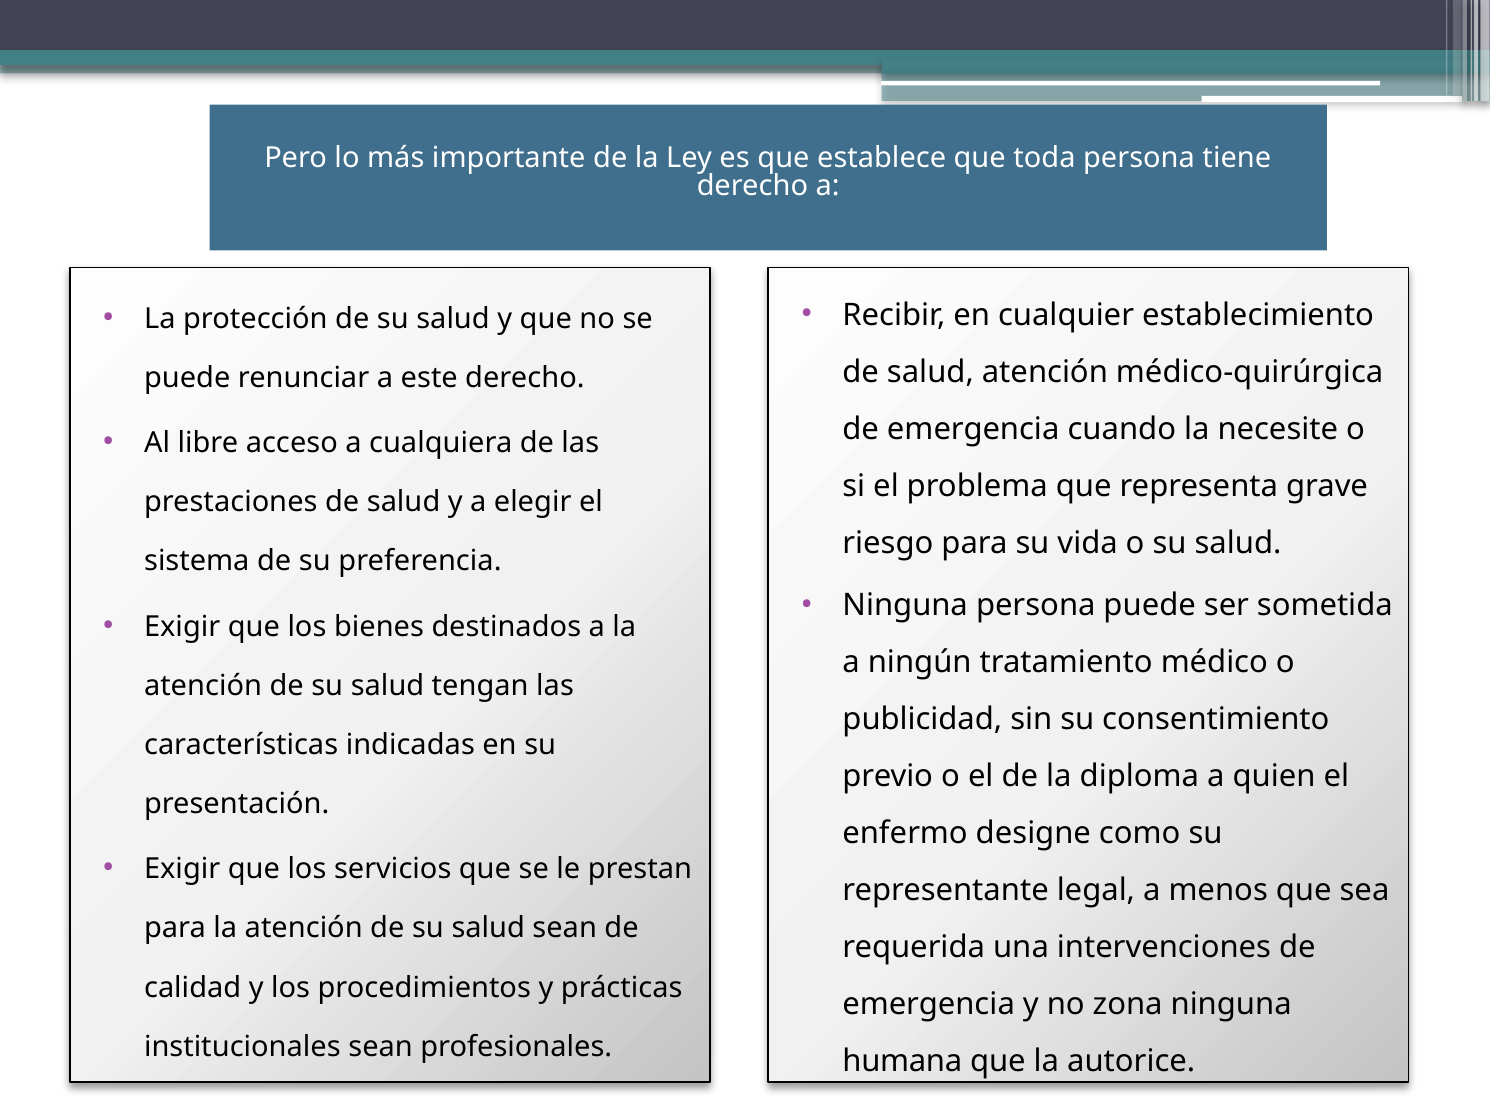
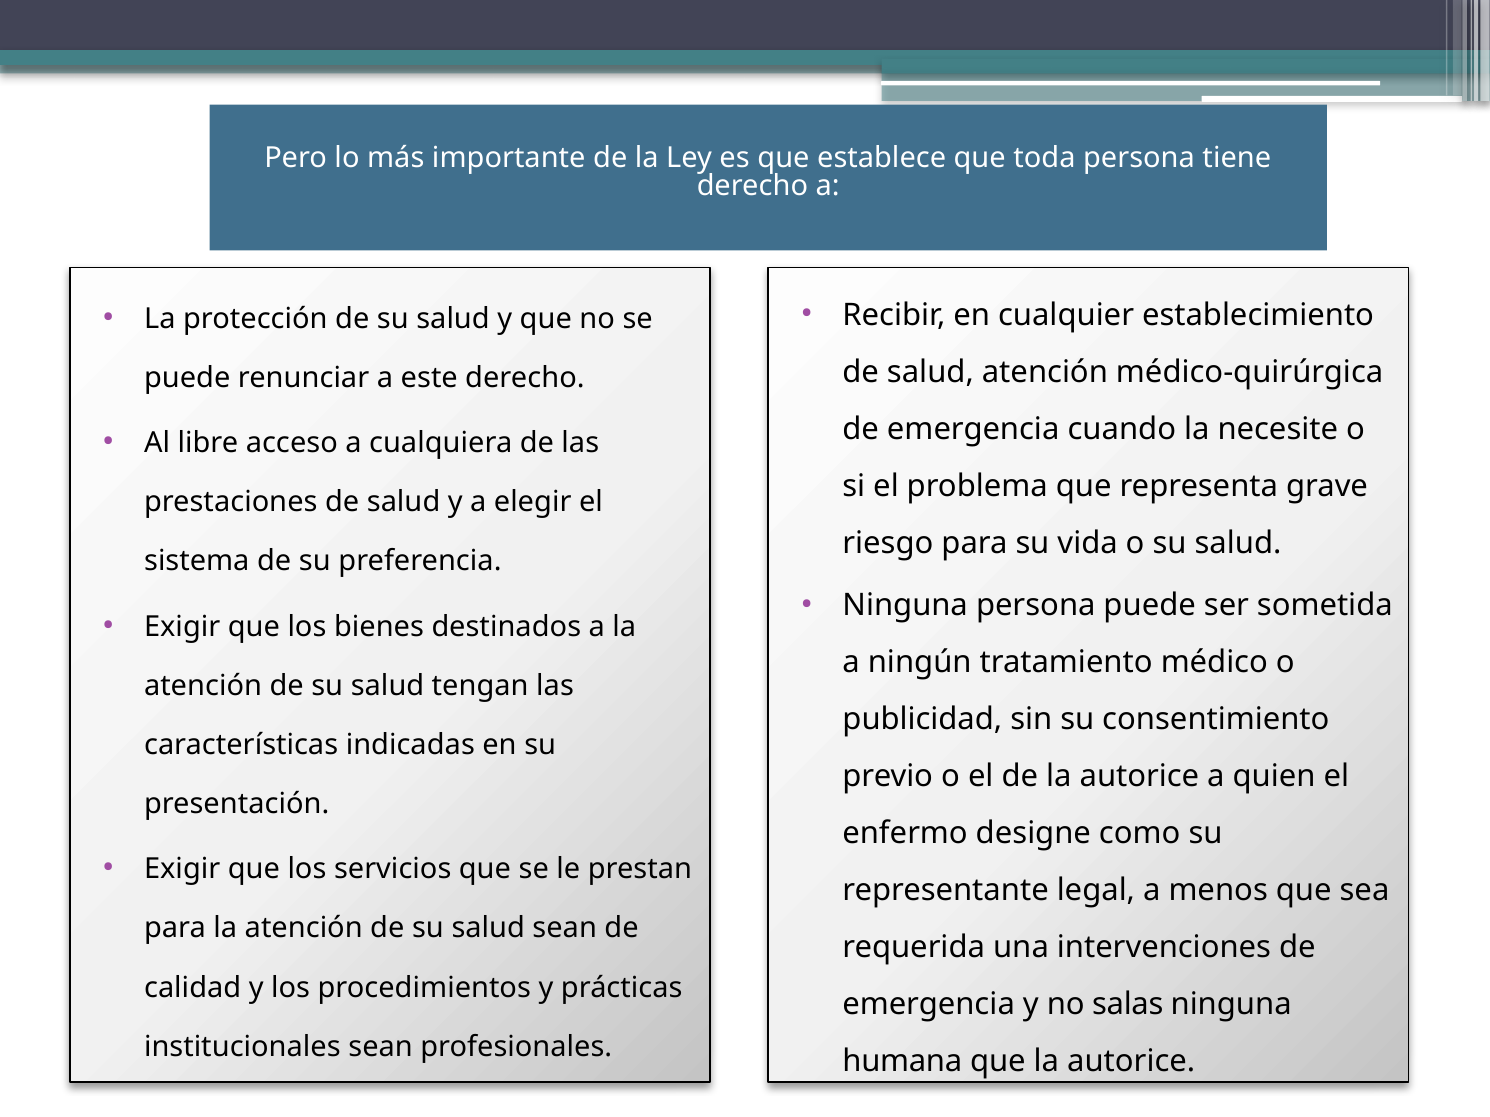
de la diploma: diploma -> autorice (1139, 777)
zona: zona -> salas (1128, 1005)
